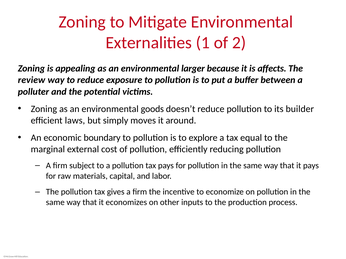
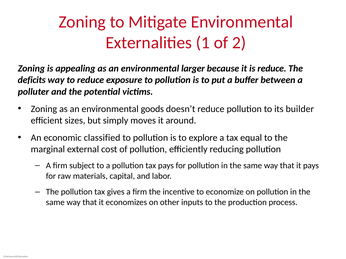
is affects: affects -> reduce (272, 69)
review: review -> deficits (32, 80)
laws: laws -> sizes (75, 121)
boundary: boundary -> classified (102, 138)
